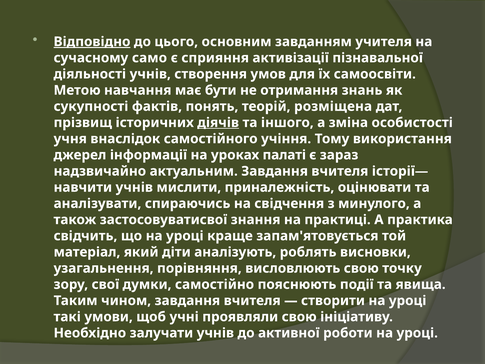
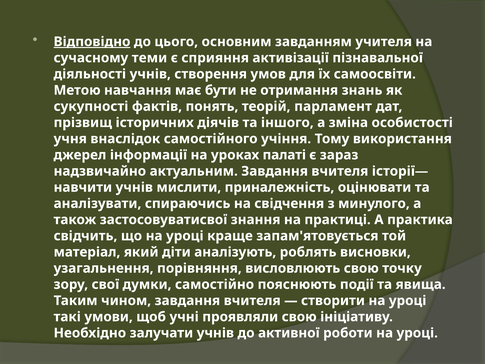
само: само -> теми (149, 58)
розміщена: розміщена -> парламент (333, 106)
діячів underline: present -> none (218, 123)
